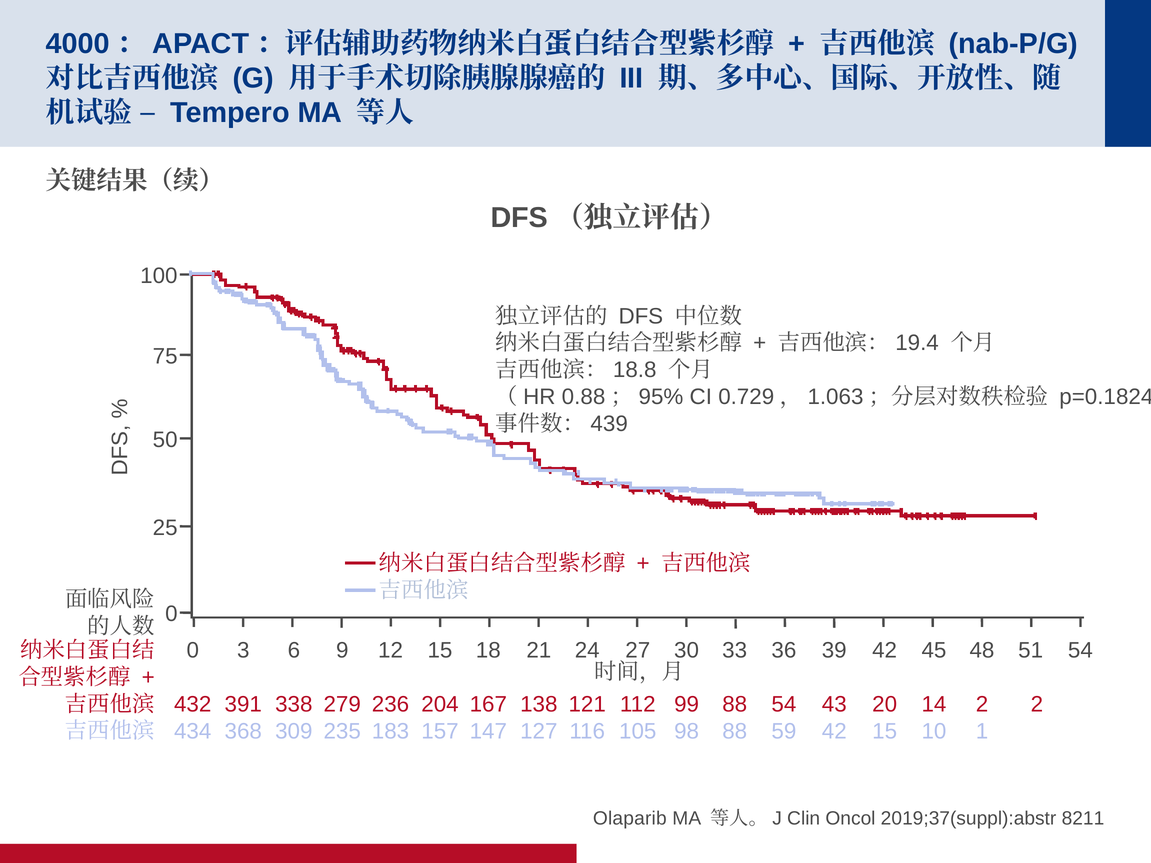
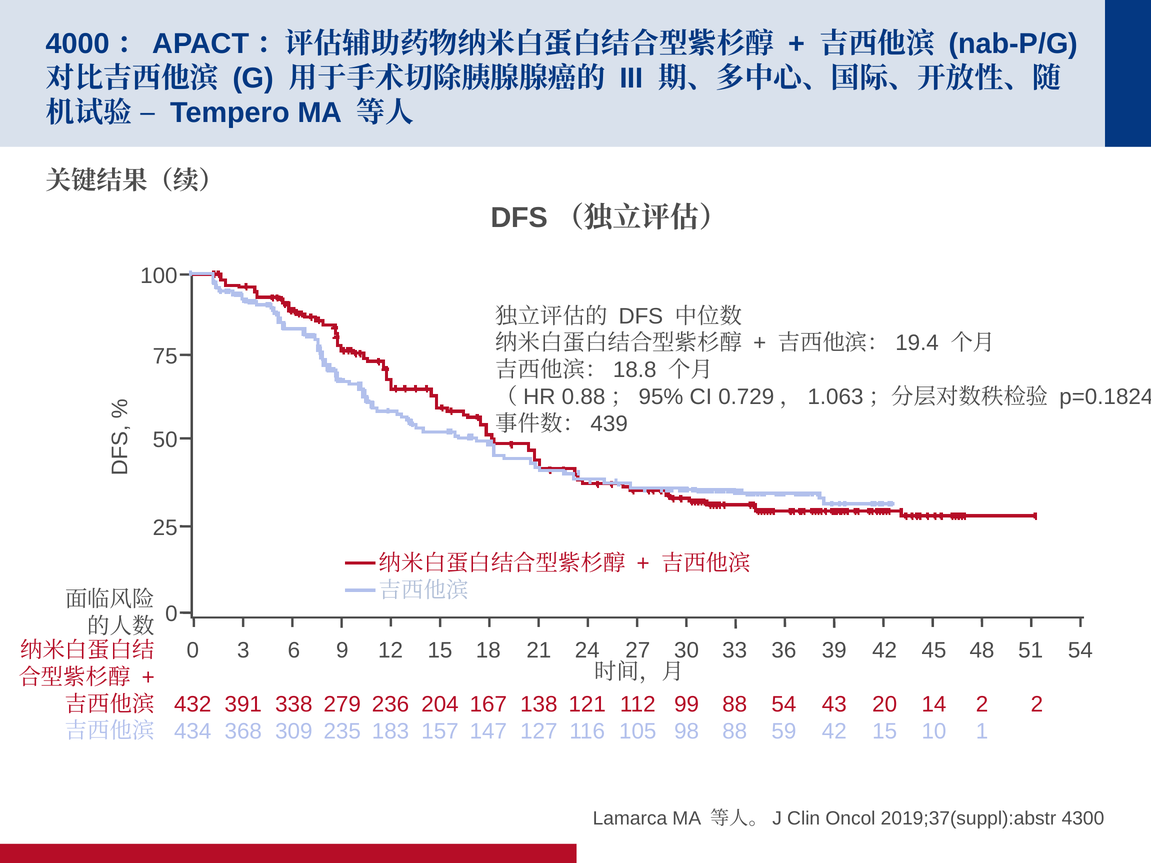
Olaparib: Olaparib -> Lamarca (630, 818)
8211: 8211 -> 4300 (1083, 818)
